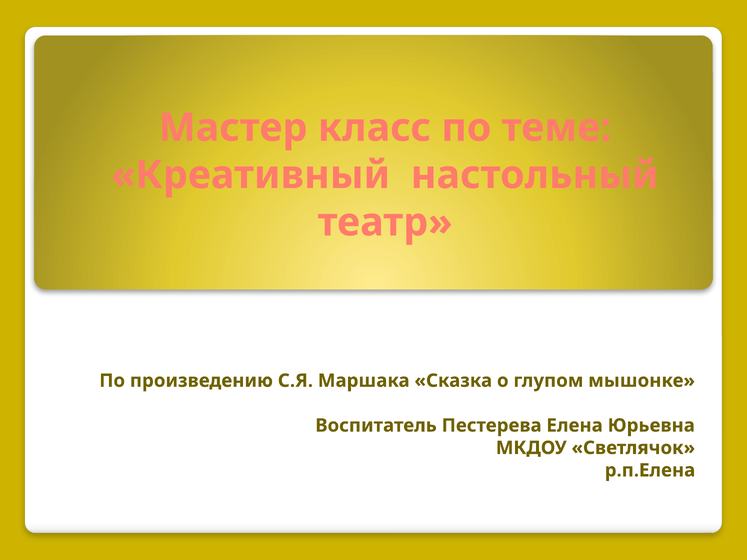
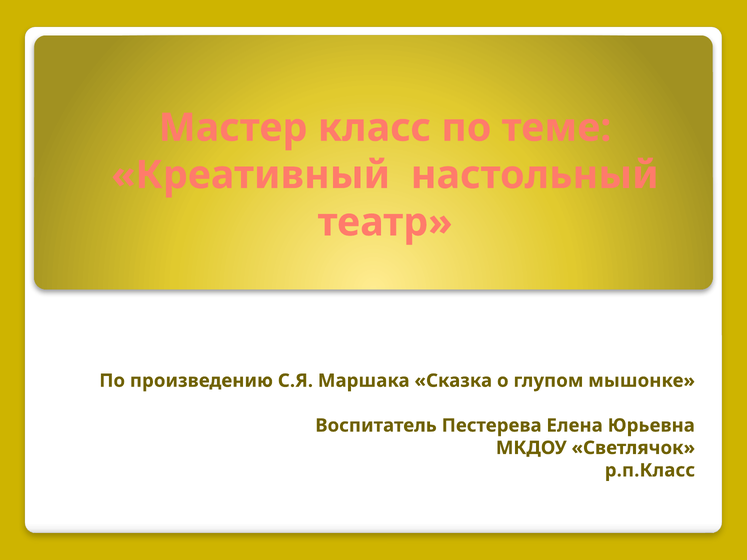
р.п.Елена: р.п.Елена -> р.п.Класс (650, 471)
